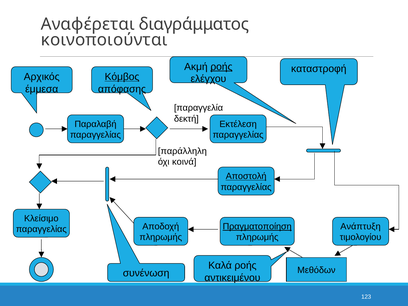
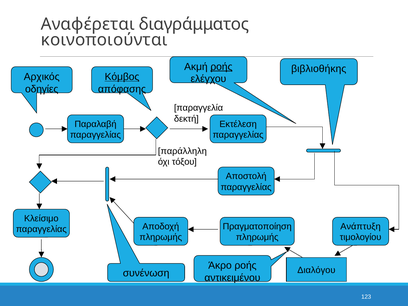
καταστροφή: καταστροφή -> βιβλιοθήκης (319, 69)
έμμεσα: έμμεσα -> οδηγίες (42, 89)
κοινά: κοινά -> τόξου (184, 162)
Αποστολή underline: present -> none (246, 176)
Πραγματοποίηση underline: present -> none (257, 226)
Καλά: Καλά -> Άκρο (220, 266)
Μεθόδων: Μεθόδων -> Διαλόγου (316, 270)
